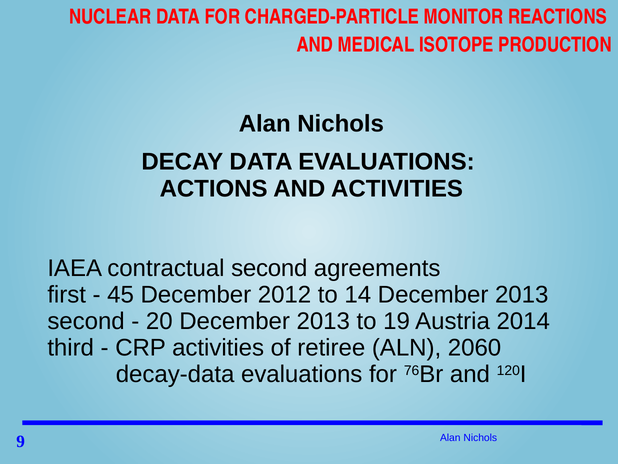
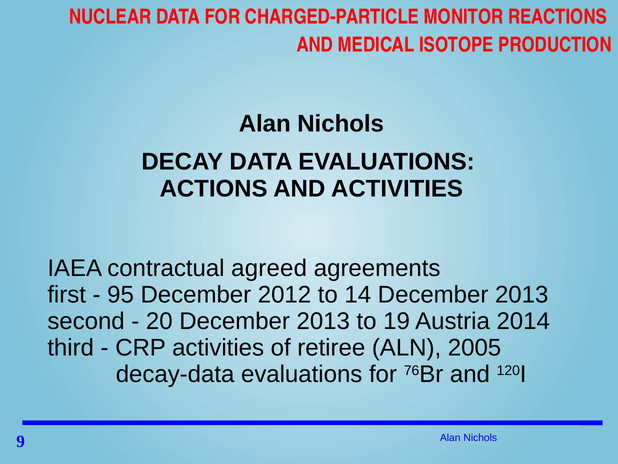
contractual second: second -> agreed (269, 268)
45: 45 -> 95 (121, 294)
2060: 2060 -> 2005 (475, 347)
